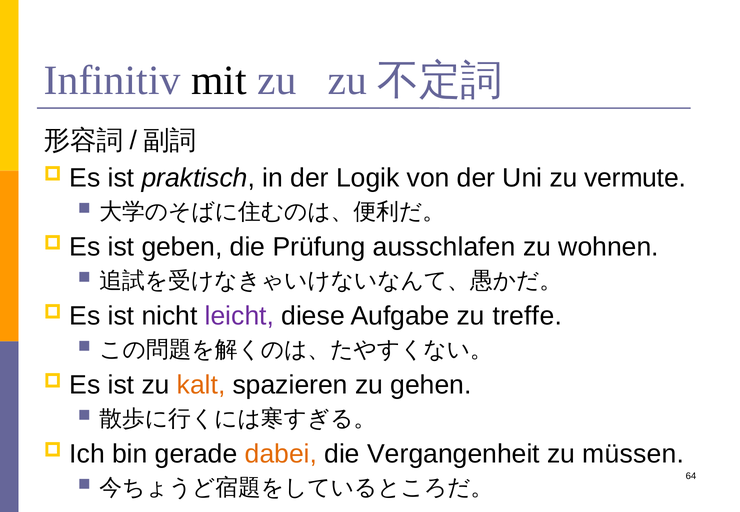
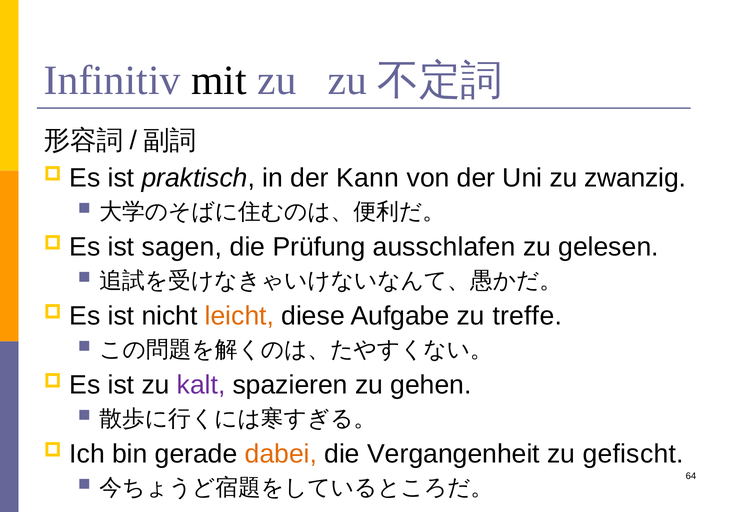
Logik: Logik -> Kann (368, 178)
vermute: vermute -> zwanzig (635, 178)
geben: geben -> sagen (182, 247)
wohnen: wohnen -> gelesen (608, 247)
leicht colour: purple -> orange (239, 316)
kalt colour: orange -> purple (201, 385)
müssen: müssen -> gefischt (633, 454)
